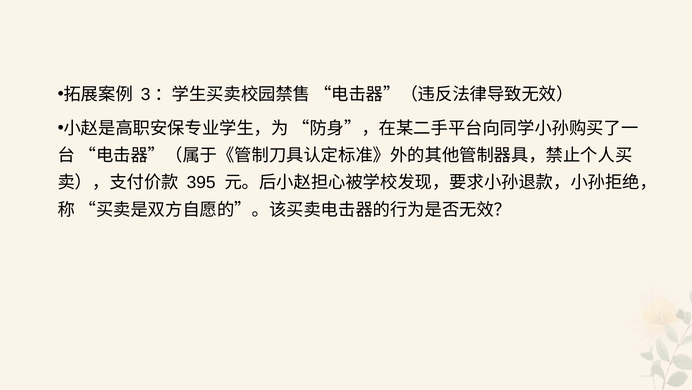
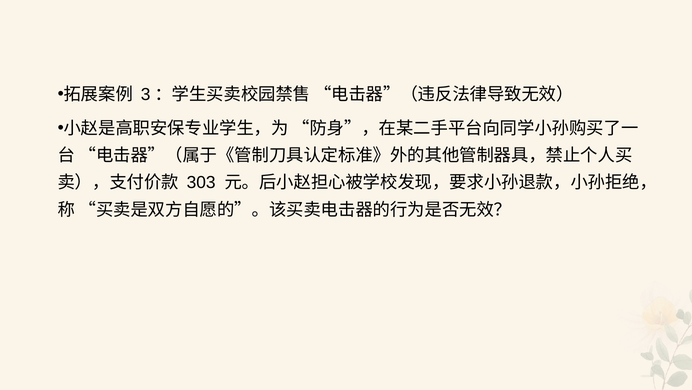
395: 395 -> 303 (201, 182)
